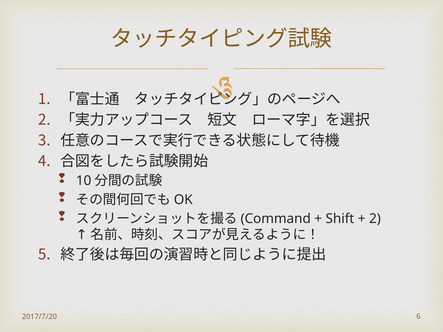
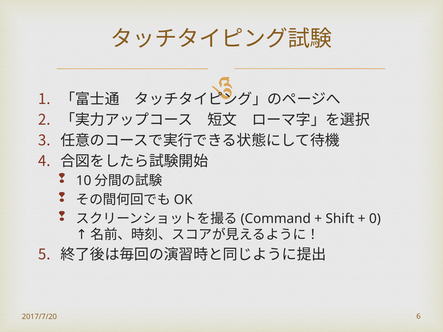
2: 2 -> 0 (375, 219)
